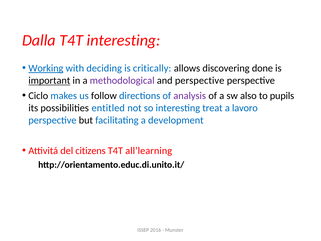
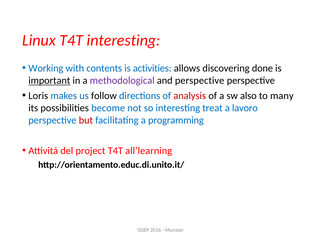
Dalla: Dalla -> Linux (39, 40)
Working underline: present -> none (46, 68)
deciding: deciding -> contents (104, 68)
critically: critically -> activities (152, 68)
Ciclo: Ciclo -> Loris (38, 96)
analysis colour: purple -> red (190, 96)
pupils: pupils -> many (282, 96)
entitled: entitled -> become (108, 108)
but colour: black -> red (86, 120)
development: development -> programming (176, 120)
citizens: citizens -> project (90, 151)
